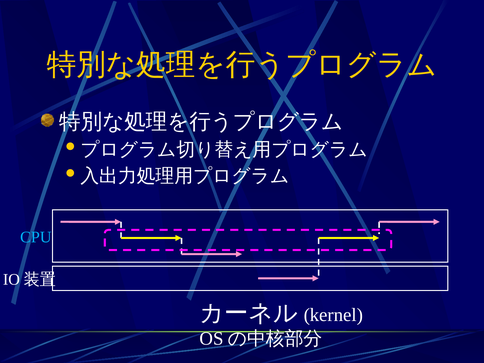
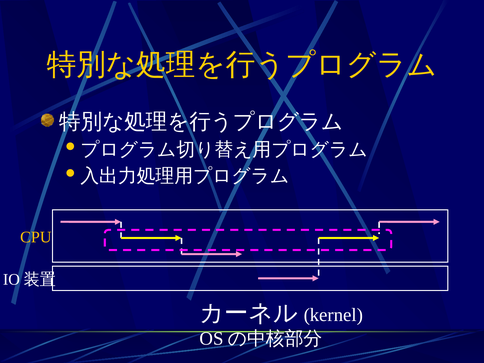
CPU colour: light blue -> yellow (36, 237)
